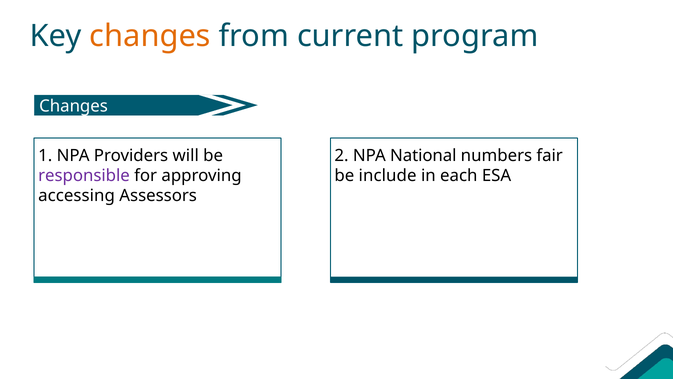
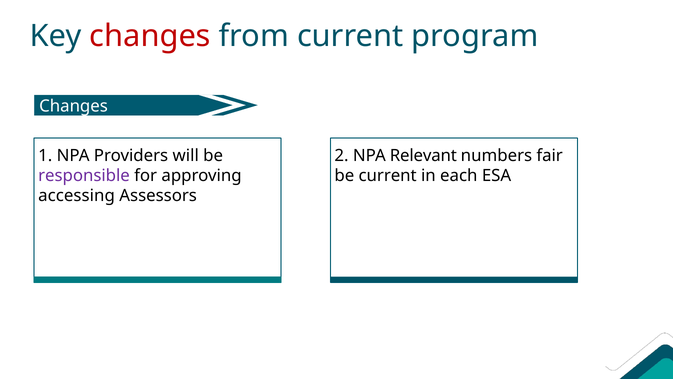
changes colour: orange -> red (150, 36)
National: National -> Relevant (423, 155)
be include: include -> current (388, 175)
